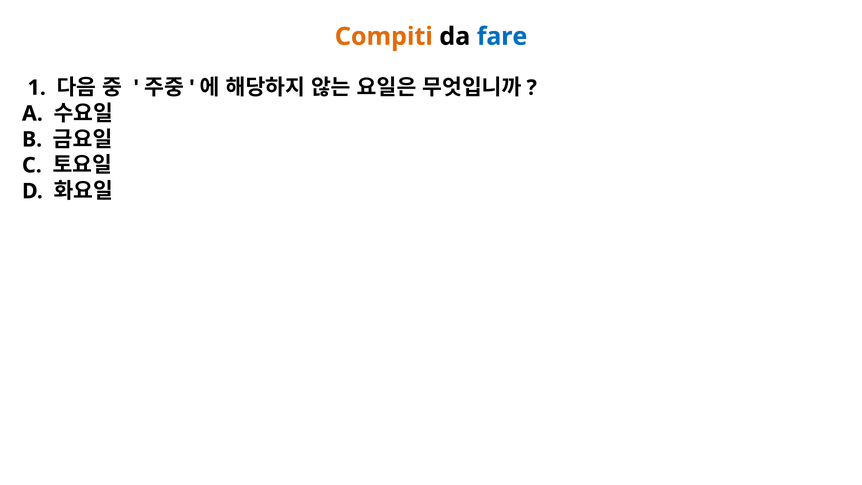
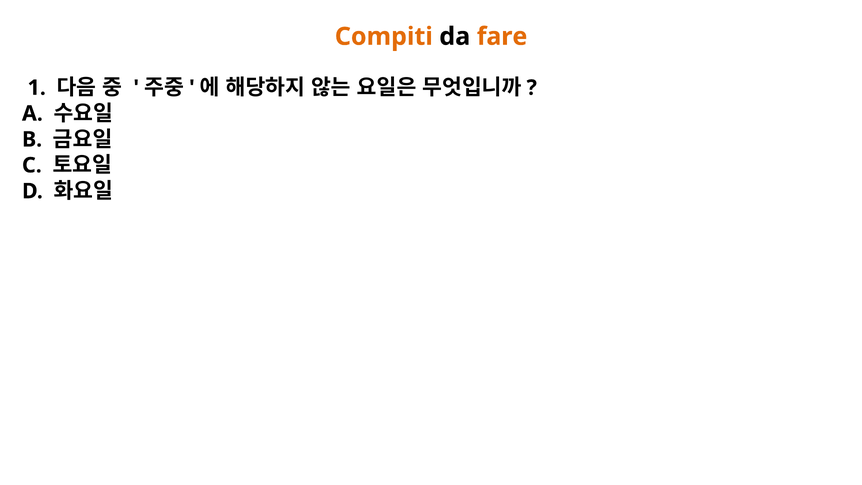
fare colour: blue -> orange (502, 37)
